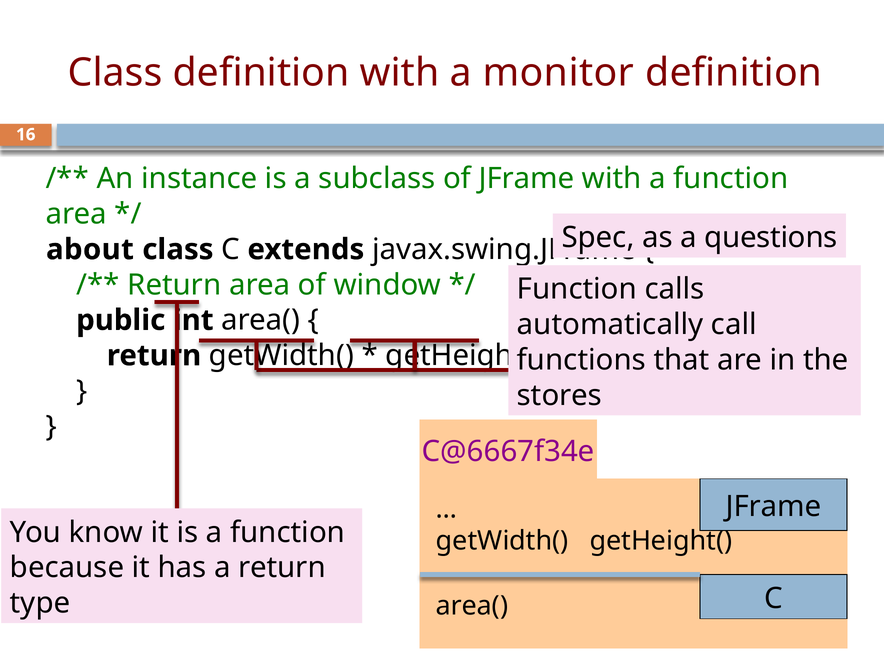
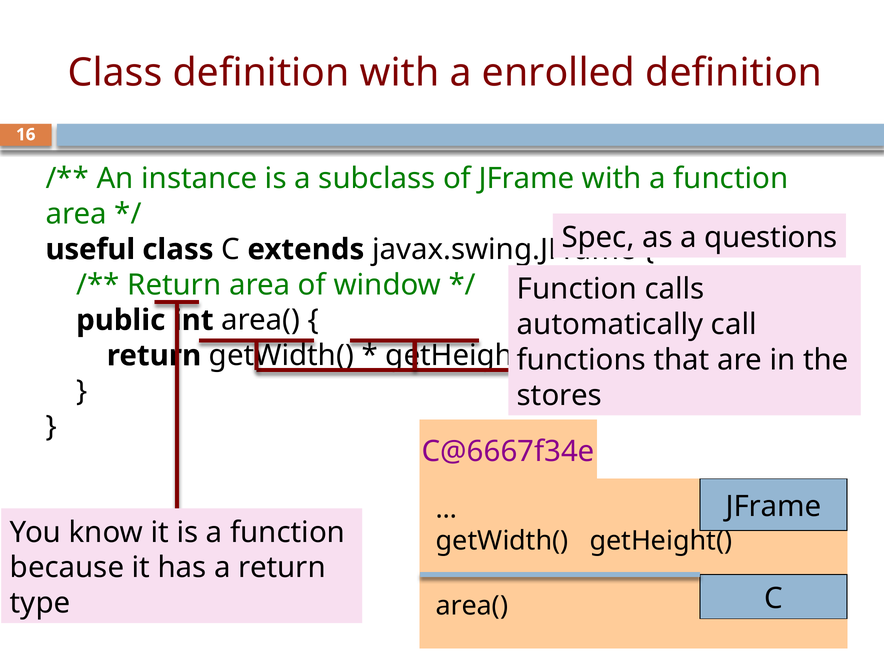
monitor: monitor -> enrolled (558, 73)
about: about -> useful (90, 249)
